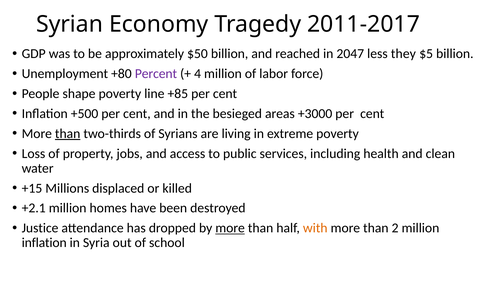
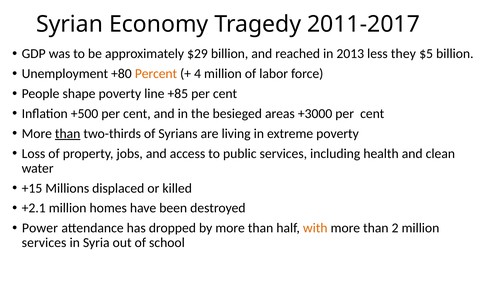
$50: $50 -> $29 (197, 54)
2047: 2047 -> 2013 (350, 54)
Percent colour: purple -> orange (156, 74)
Justice: Justice -> Power (40, 228)
more underline: present -> none (230, 228)
inflation: inflation -> services (44, 243)
